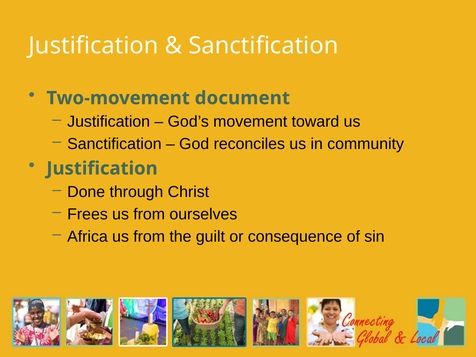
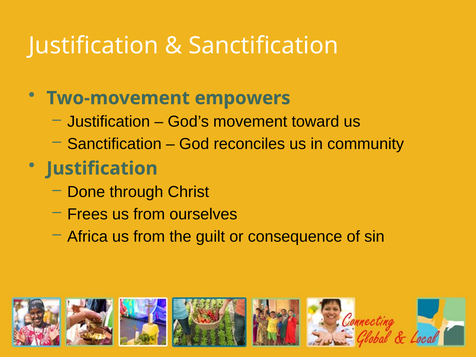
document: document -> empowers (243, 98)
